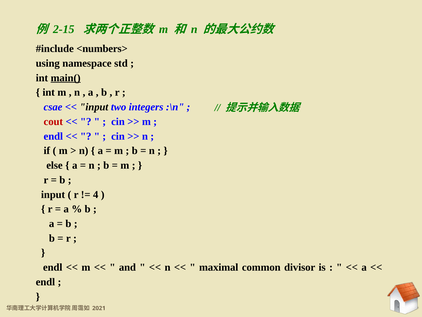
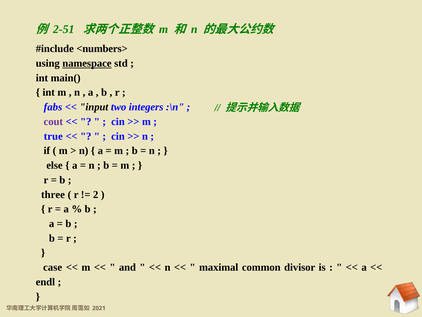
2-15: 2-15 -> 2-51 (64, 29)
namespace underline: none -> present (87, 63)
main( underline: present -> none (66, 78)
csae: csae -> fabs (53, 107)
cout colour: red -> purple (53, 121)
endl: endl -> true (53, 136)
input: input -> three (53, 194)
4: 4 -> 2 (96, 194)
endl: endl -> case (53, 267)
